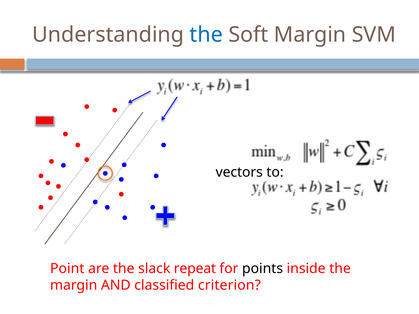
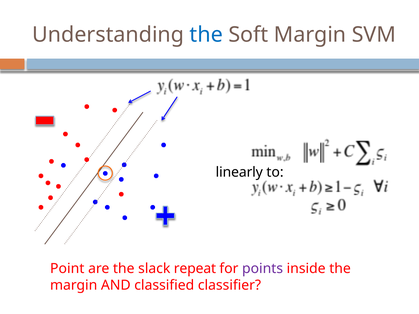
vectors: vectors -> linearly (239, 172)
points colour: black -> purple (263, 269)
criterion: criterion -> classifier (229, 285)
